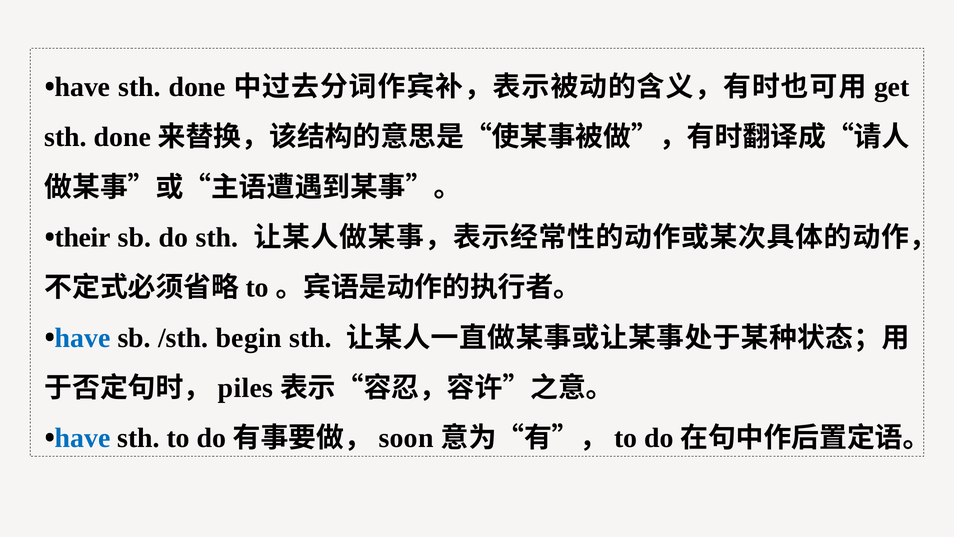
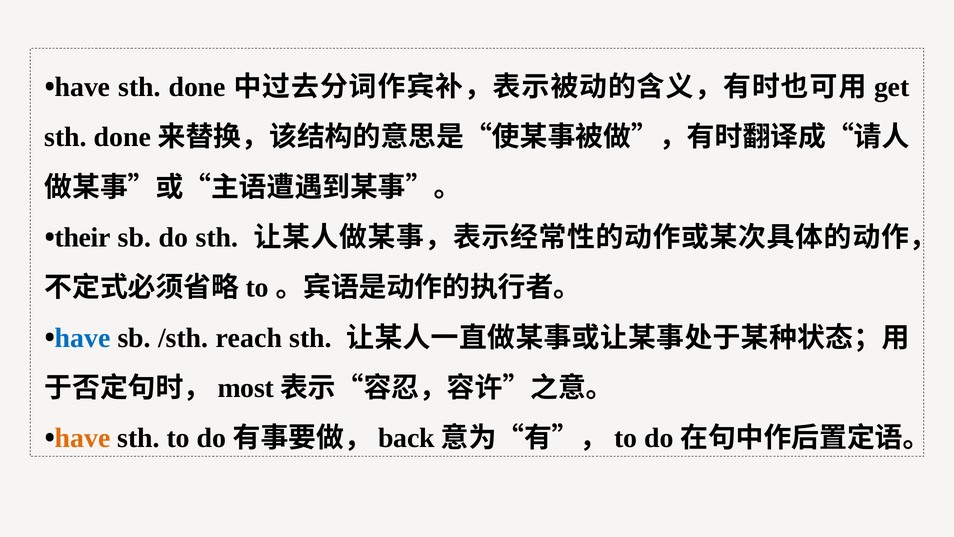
begin: begin -> reach (249, 338)
piles: piles -> most (246, 388)
have colour: blue -> orange (83, 438)
soon: soon -> back (406, 438)
